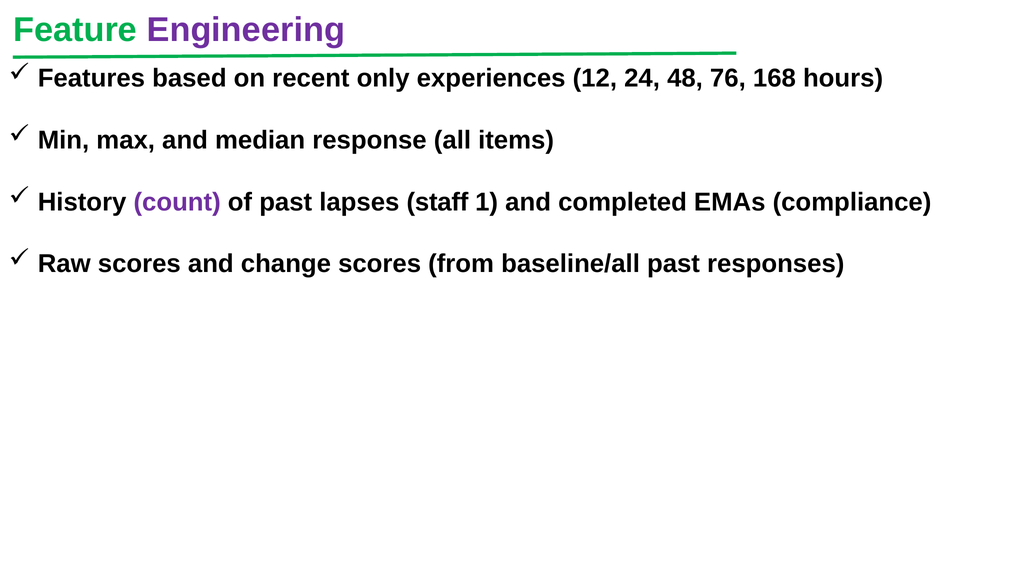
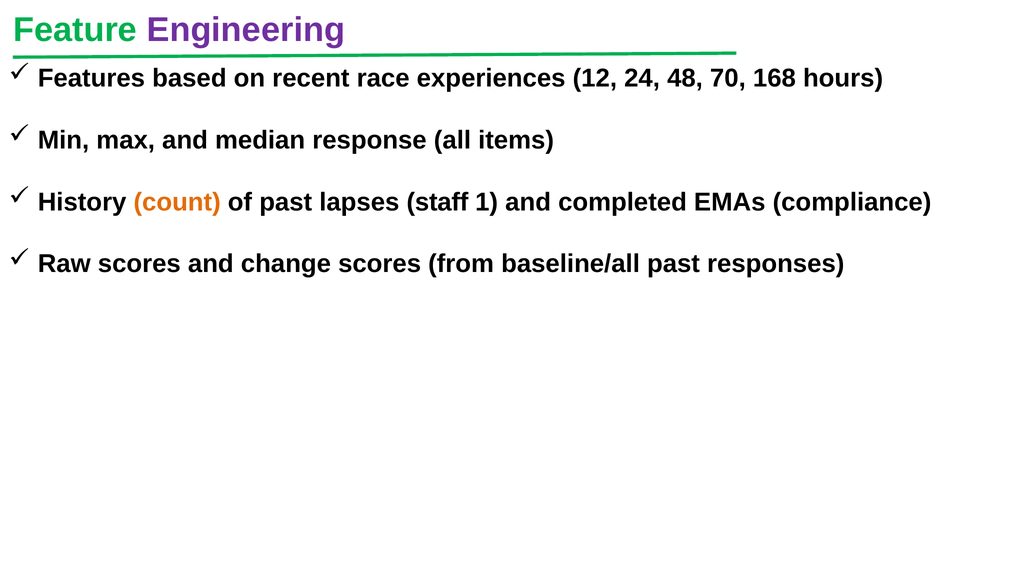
only: only -> race (383, 78)
76: 76 -> 70 (728, 78)
count colour: purple -> orange (177, 202)
